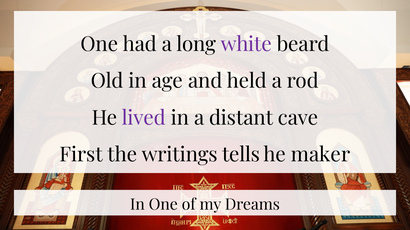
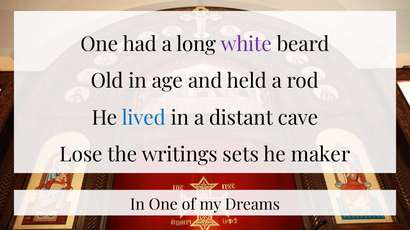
lived colour: purple -> blue (144, 118)
First: First -> Lose (81, 155)
tells: tells -> sets (241, 155)
